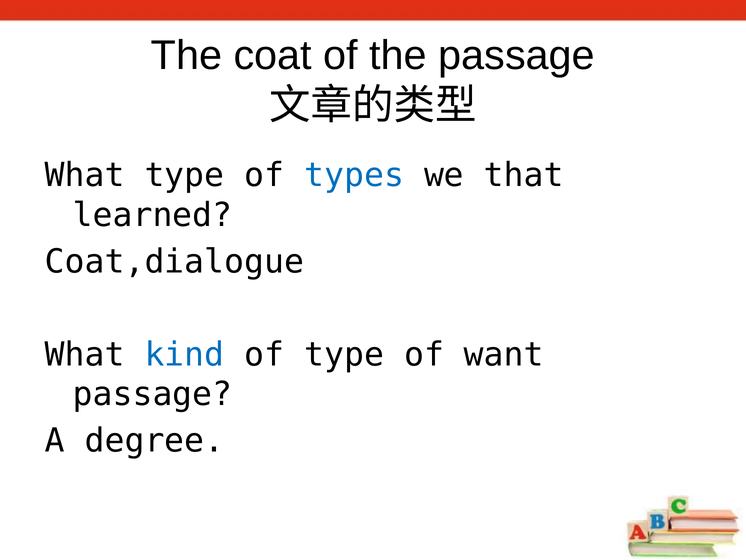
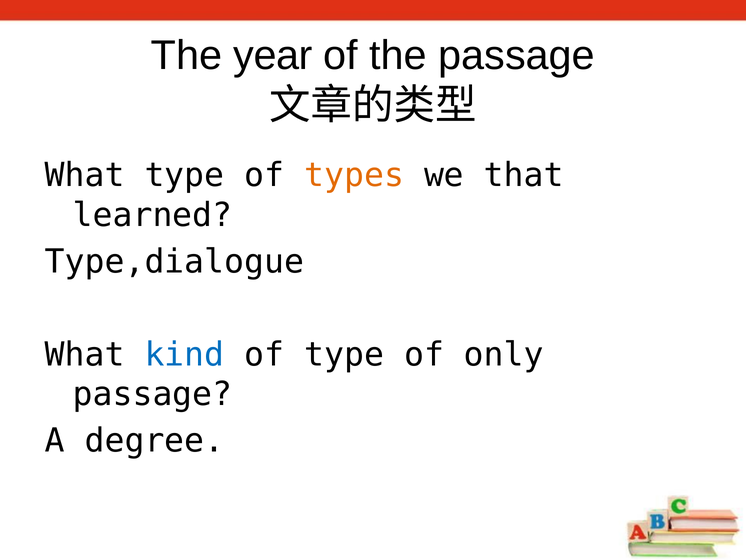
coat: coat -> year (273, 56)
types colour: blue -> orange (354, 175)
Coat,dialogue: Coat,dialogue -> Type,dialogue (174, 261)
want: want -> only (504, 354)
